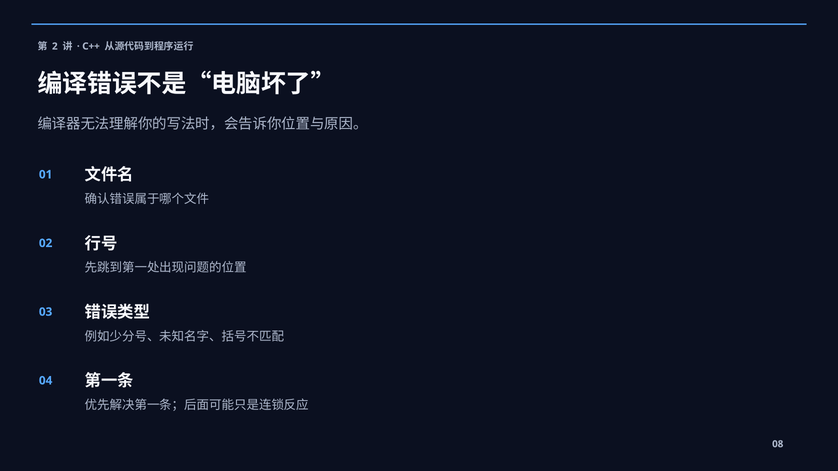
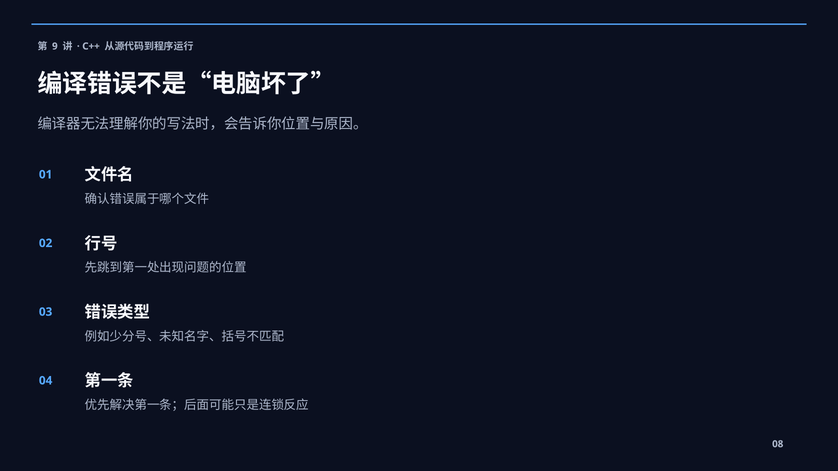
2: 2 -> 9 (55, 46)
